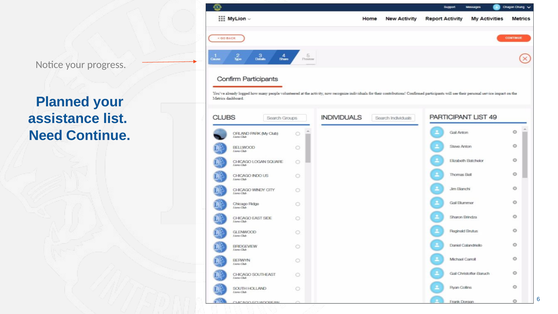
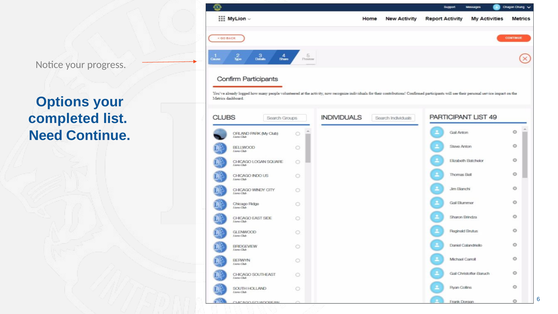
Planned: Planned -> Options (63, 102)
assistance: assistance -> completed (64, 119)
